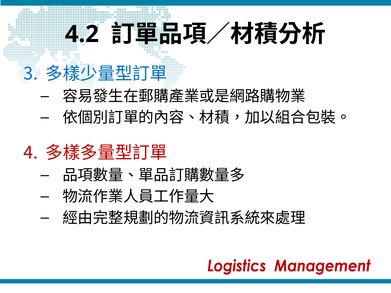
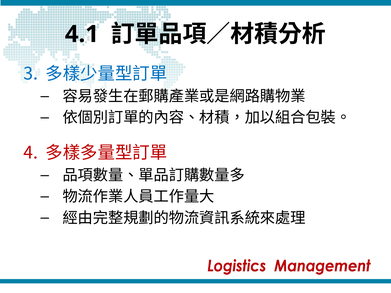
4.2: 4.2 -> 4.1 (82, 34)
